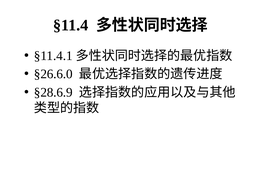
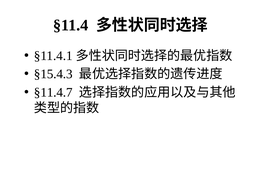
§26.6.0: §26.6.0 -> §15.4.3 (53, 74)
§28.6.9: §28.6.9 -> §11.4.7 (53, 92)
